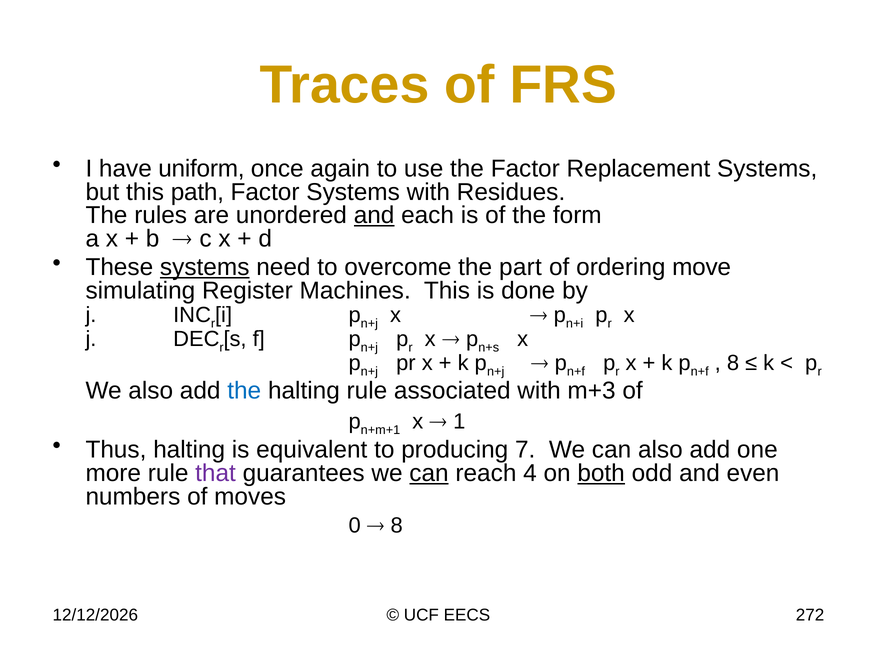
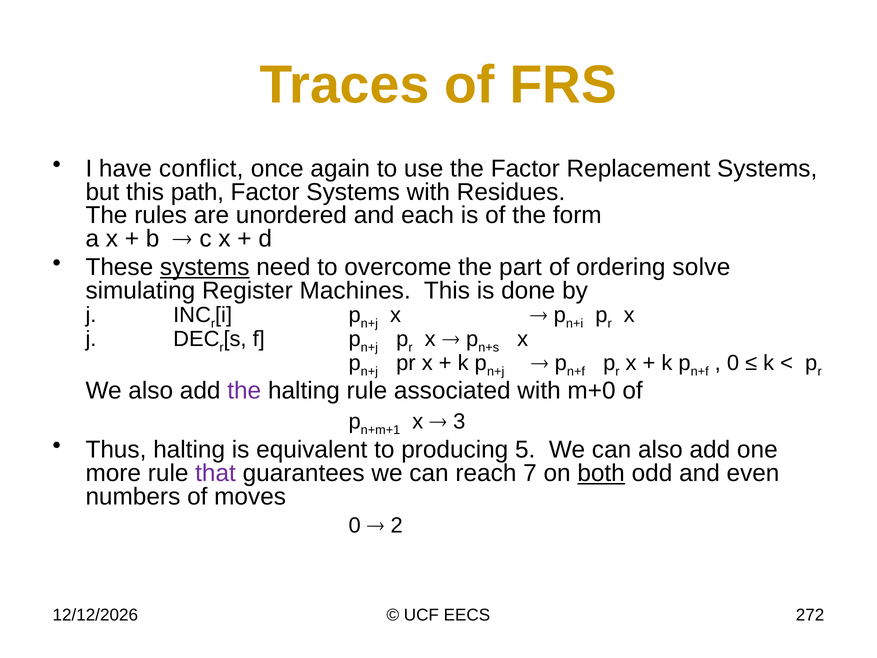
uniform: uniform -> conflict (201, 169)
and underline: present -> none (374, 215)
move: move -> solve (701, 267)
8: 8 -> 0 (733, 363)
the colour: blue -> purple (244, 391)
m+3: m+3 -> m+0 (592, 391)
1: 1 -> 3 (459, 422)
7: 7 -> 5 (525, 450)
can underline: present -> none (429, 473)
4: 4 -> 7 (530, 473)
8: 8 -> 2 (397, 525)
